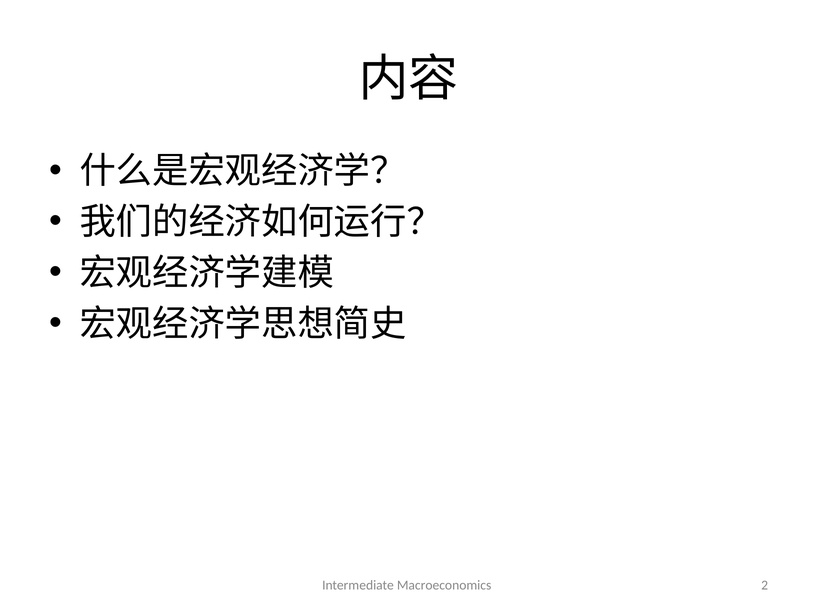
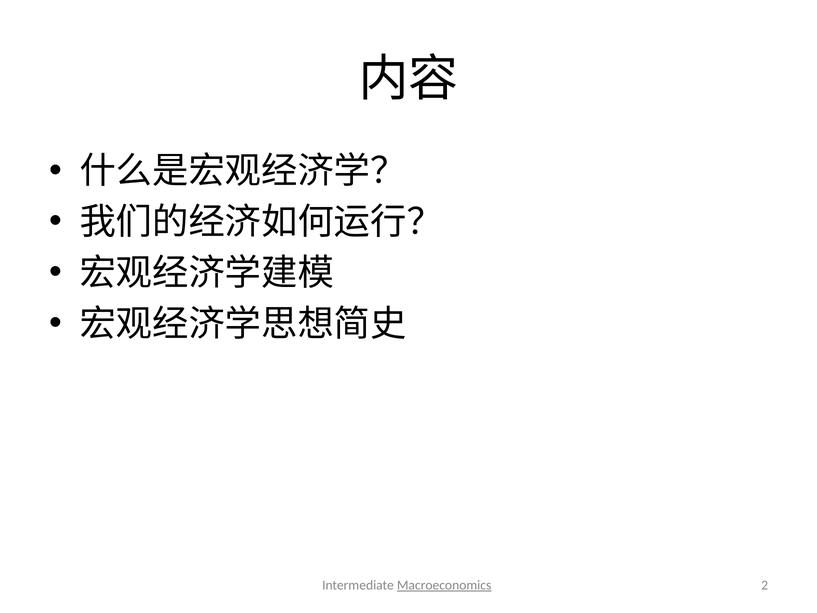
Macroeconomics underline: none -> present (444, 585)
